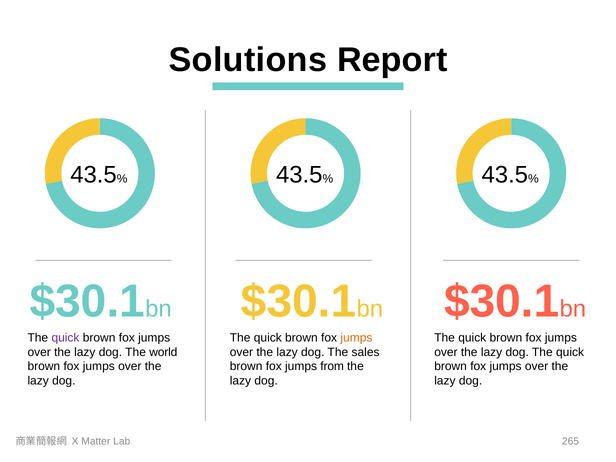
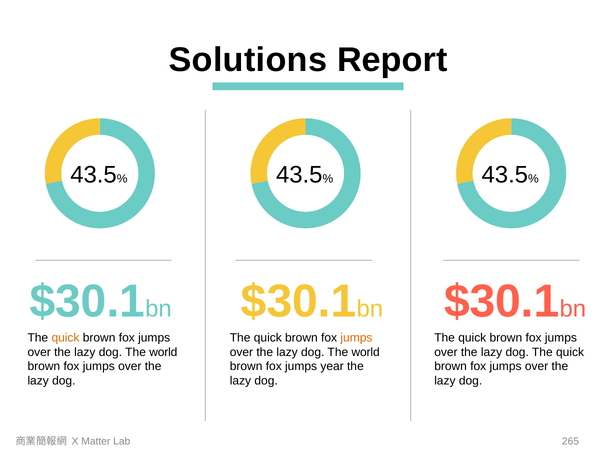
quick colour: purple -> orange (65, 338)
sales: sales -> world (366, 352)
from: from -> year (332, 366)
